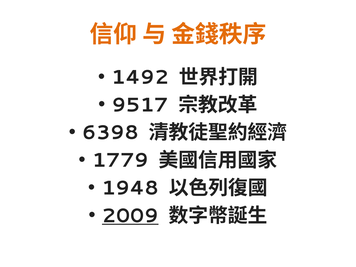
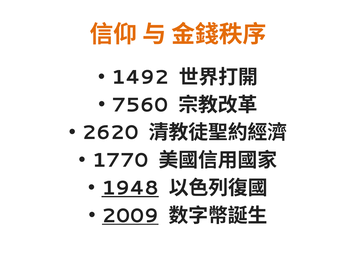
9517: 9517 -> 7560 (140, 105)
6398: 6398 -> 2620 (110, 133)
1779: 1779 -> 1770 (120, 160)
1948 underline: none -> present (130, 188)
